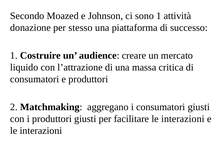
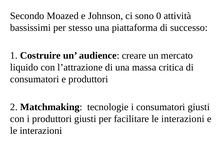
sono 1: 1 -> 0 (159, 16)
donazione: donazione -> bassissimi (30, 28)
aggregano: aggregano -> tecnologie (108, 107)
